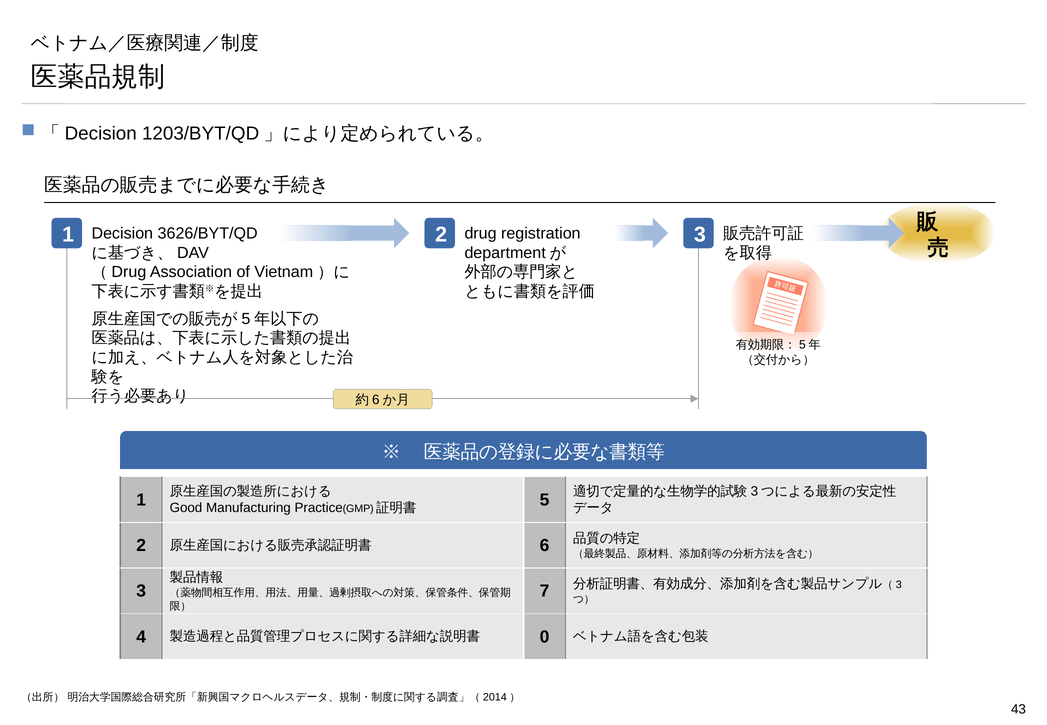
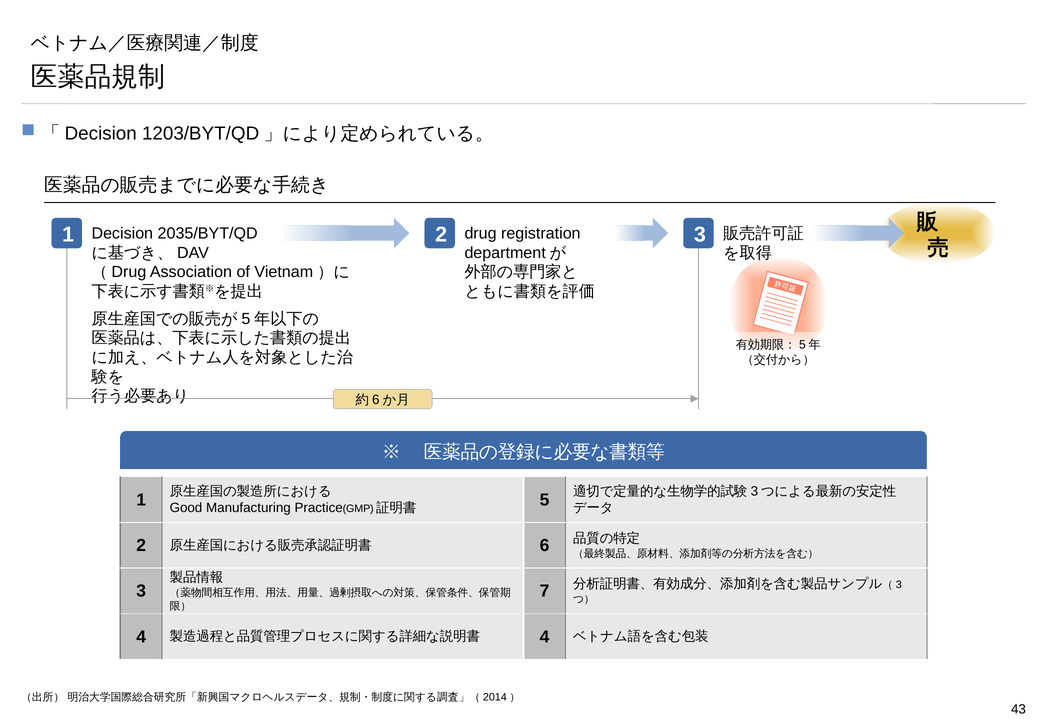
3626/BYT/QD: 3626/BYT/QD -> 2035/BYT/QD (208, 233)
0: 0 -> 4 (545, 637)
